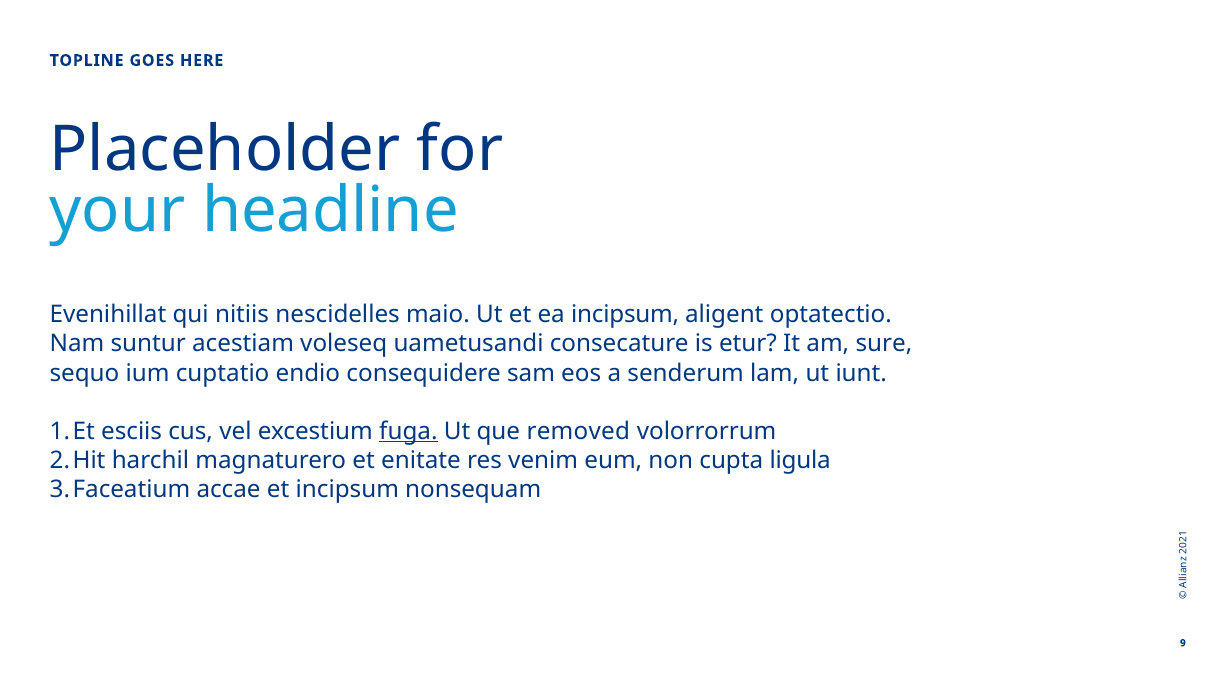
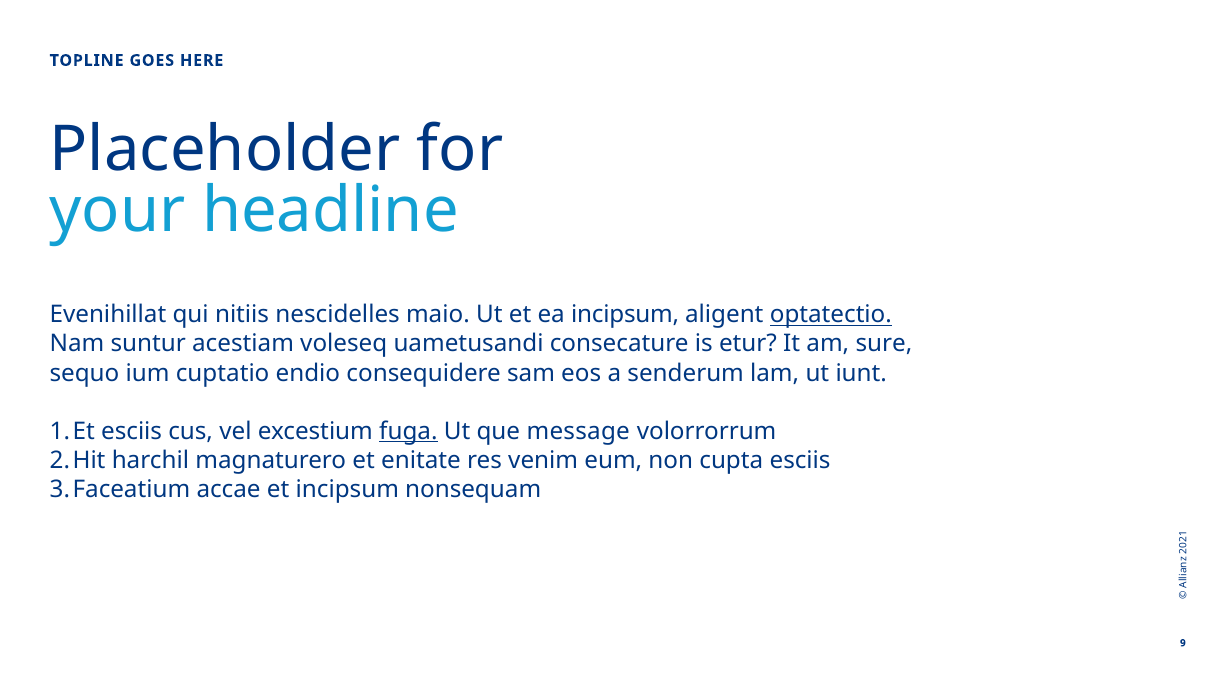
optatectio underline: none -> present (831, 315)
removed: removed -> message (578, 431)
cupta ligula: ligula -> esciis (800, 461)
